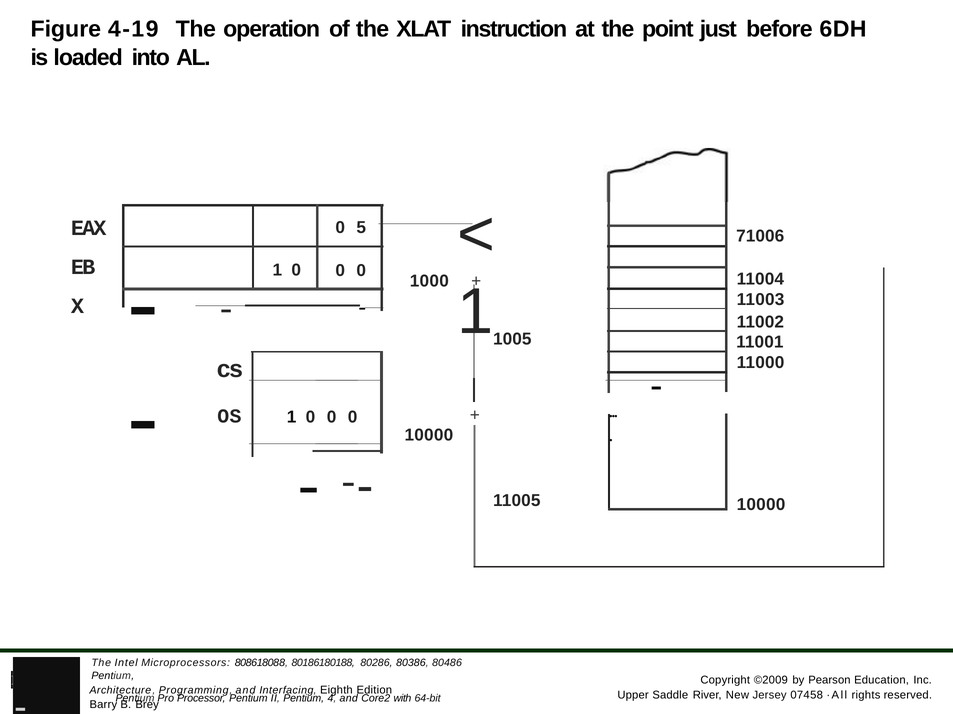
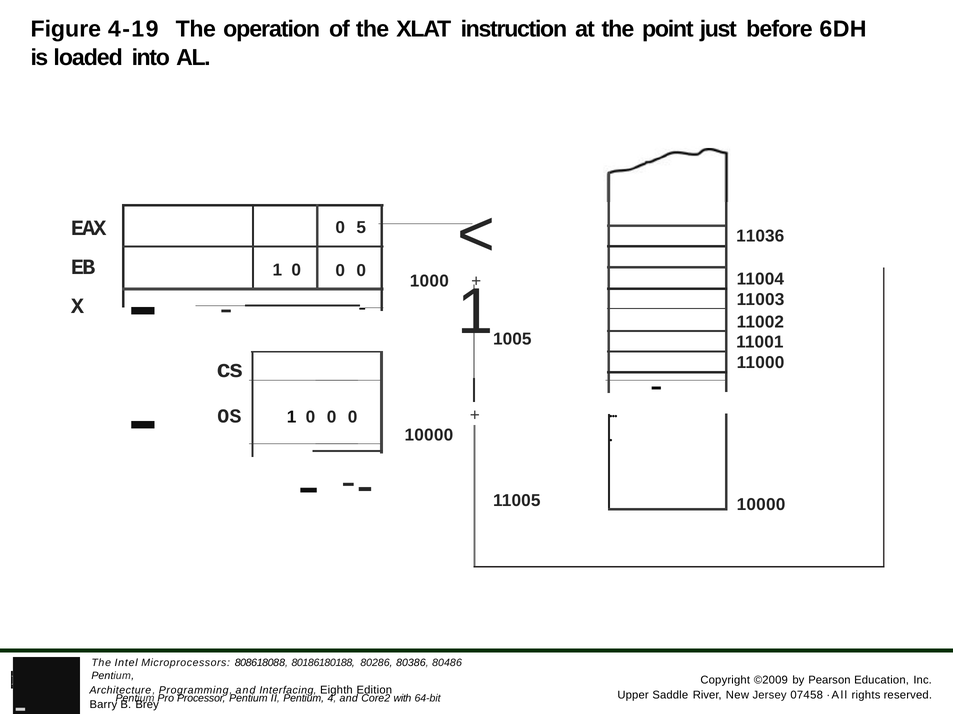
71006: 71006 -> 11036 (760, 236)
